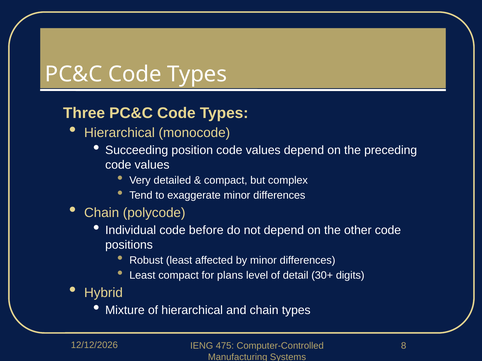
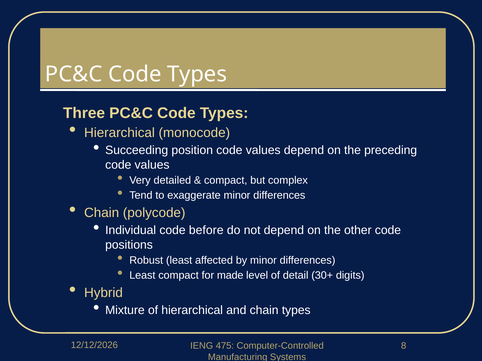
plans: plans -> made (230, 276)
